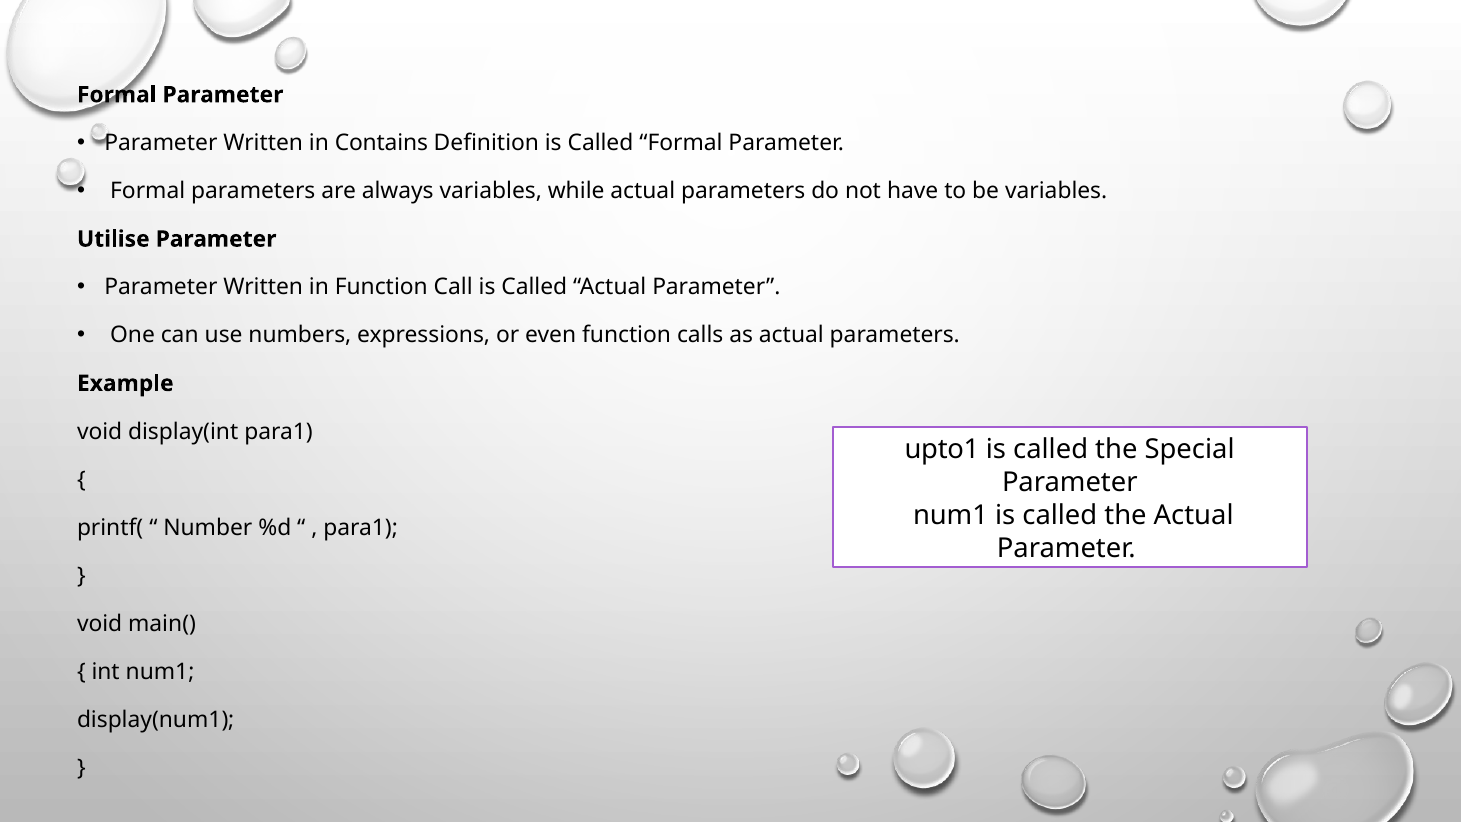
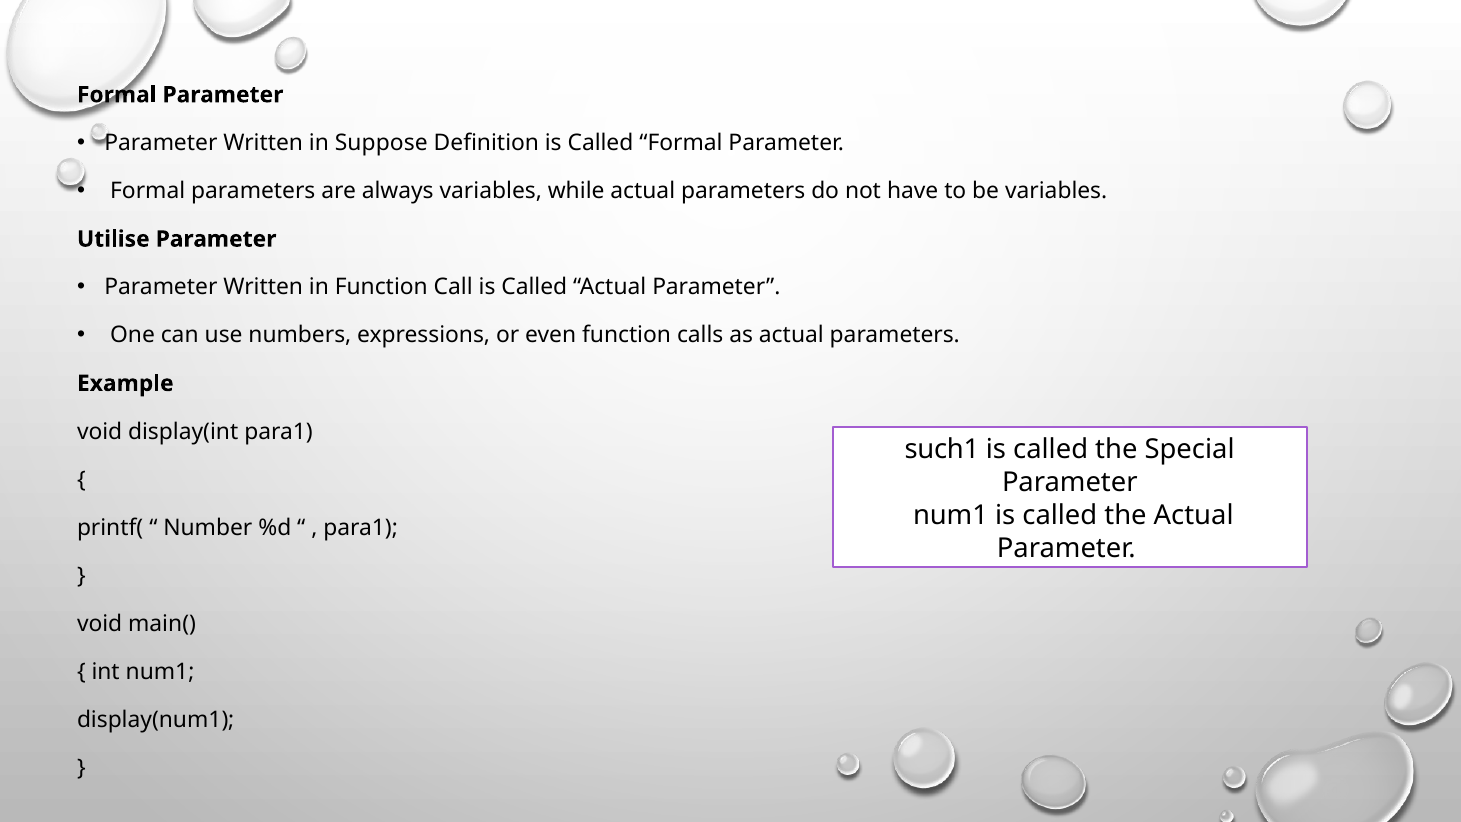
Contains: Contains -> Suppose (381, 143)
upto1: upto1 -> such1 (942, 450)
